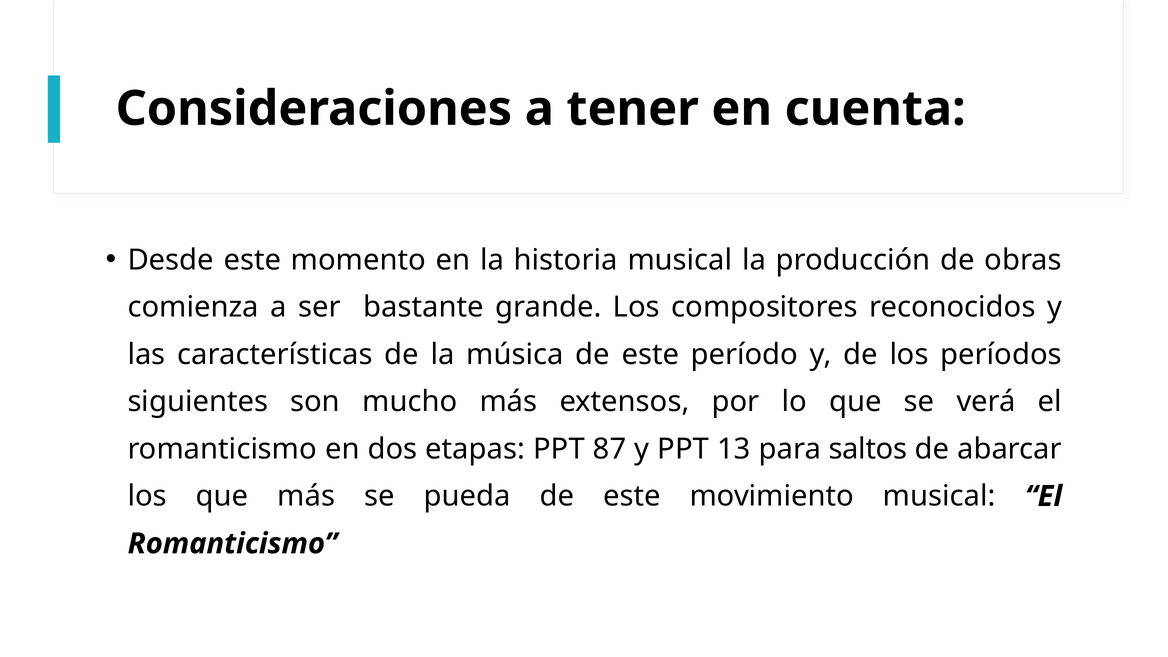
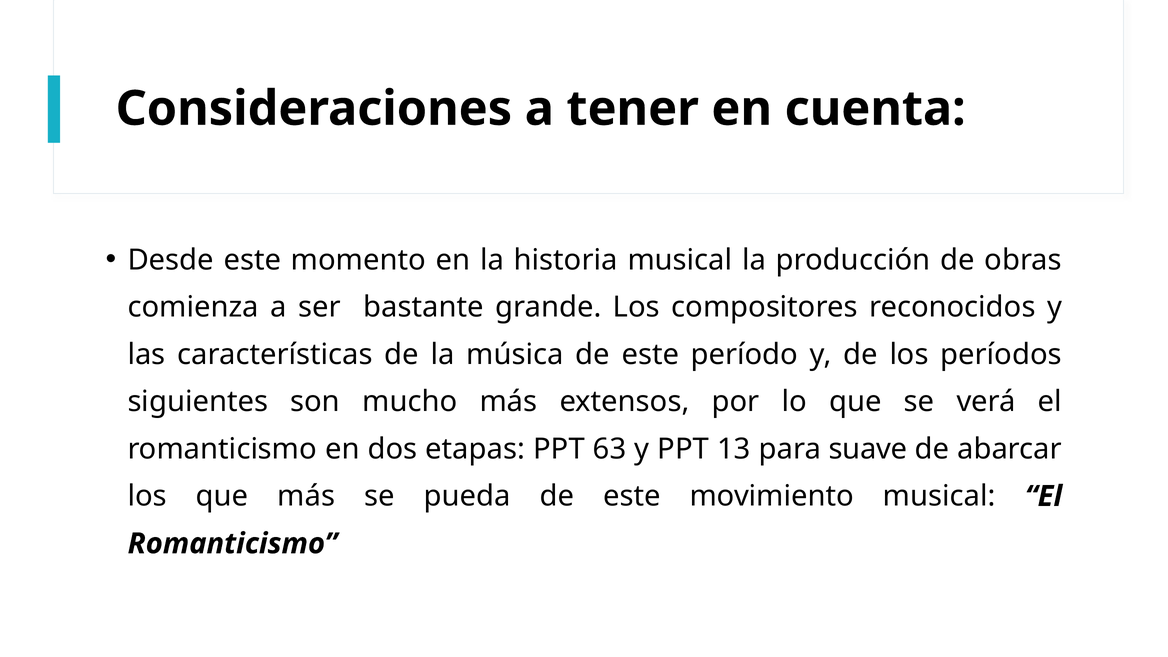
87: 87 -> 63 (610, 449)
saltos: saltos -> suave (868, 449)
